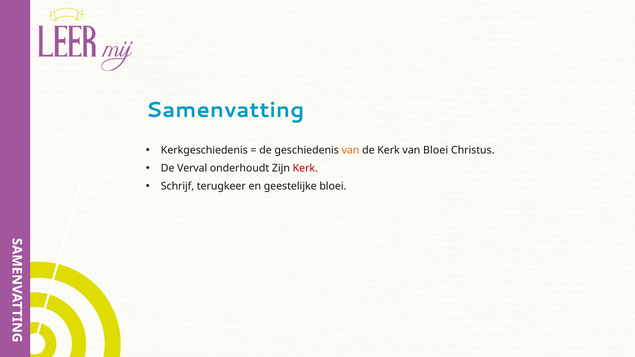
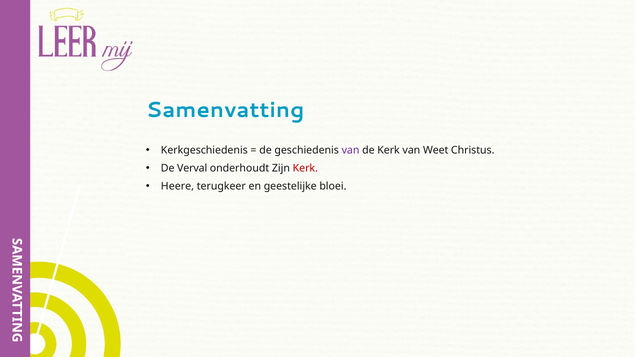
van colour: orange -> purple (351, 150)
van Bloei: Bloei -> Weet (436, 150)
Schrijf: Schrijf -> Heere (177, 186)
